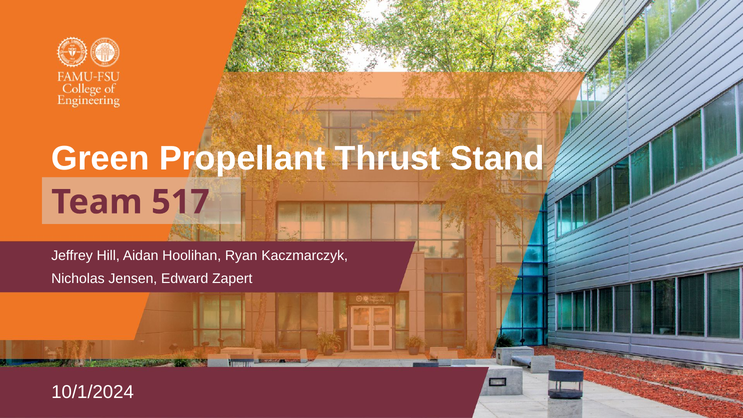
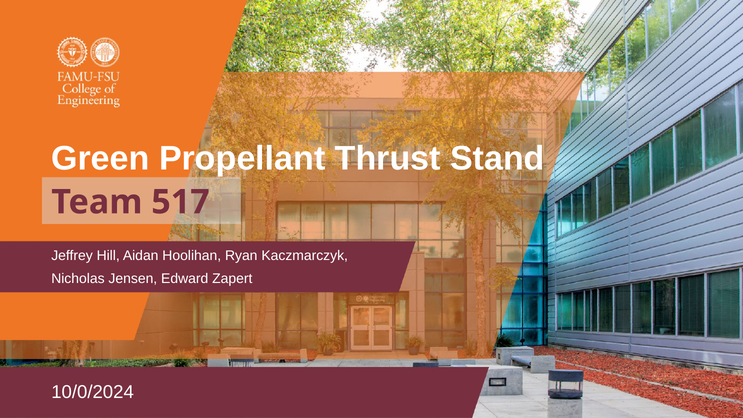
10/1/2024: 10/1/2024 -> 10/0/2024 (93, 392)
